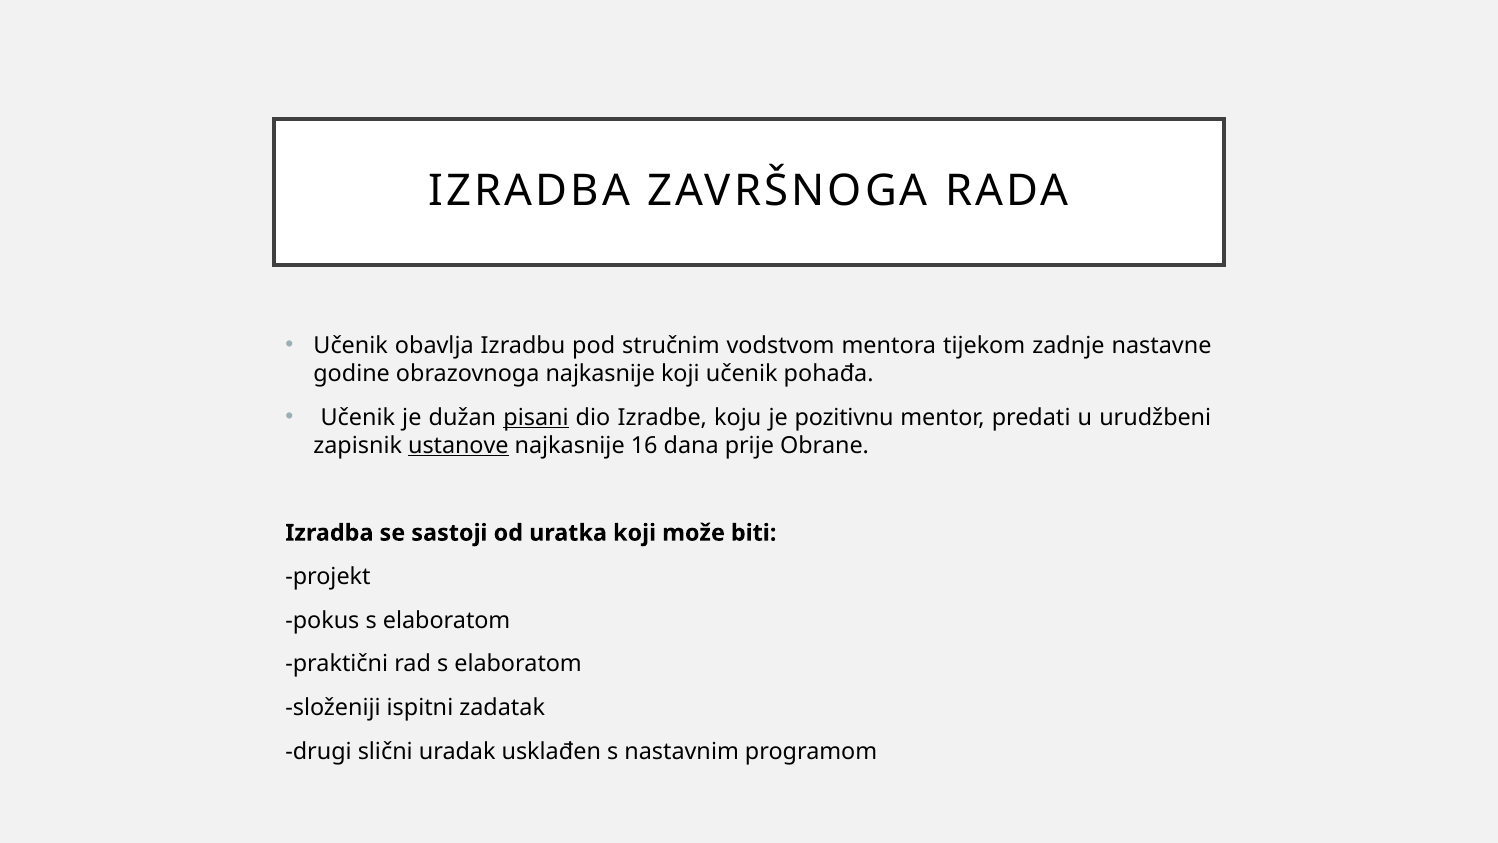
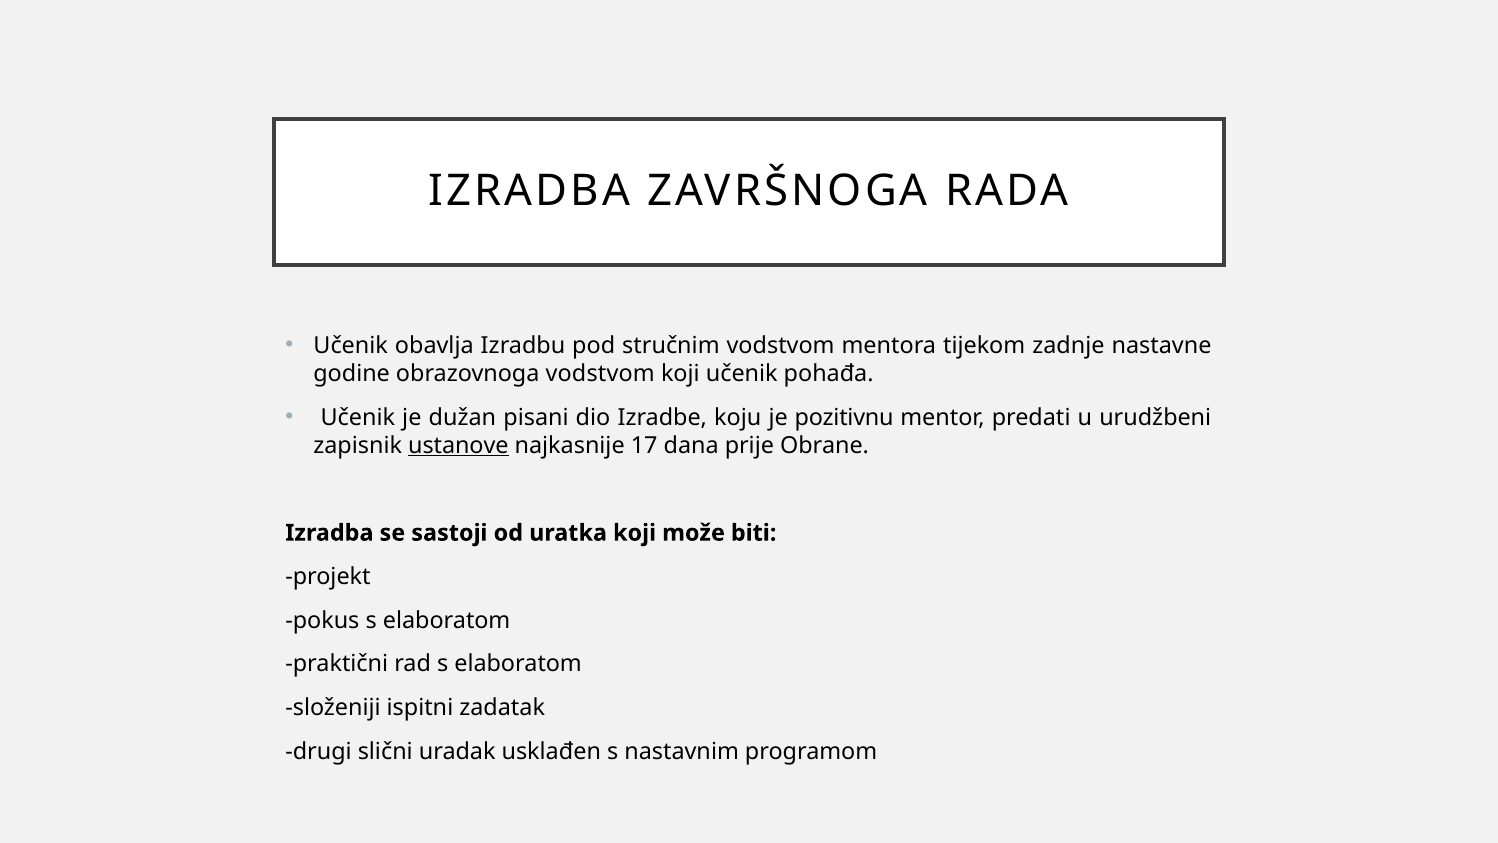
obrazovnoga najkasnije: najkasnije -> vodstvom (600, 374)
pisani underline: present -> none (536, 417)
16: 16 -> 17 (644, 445)
